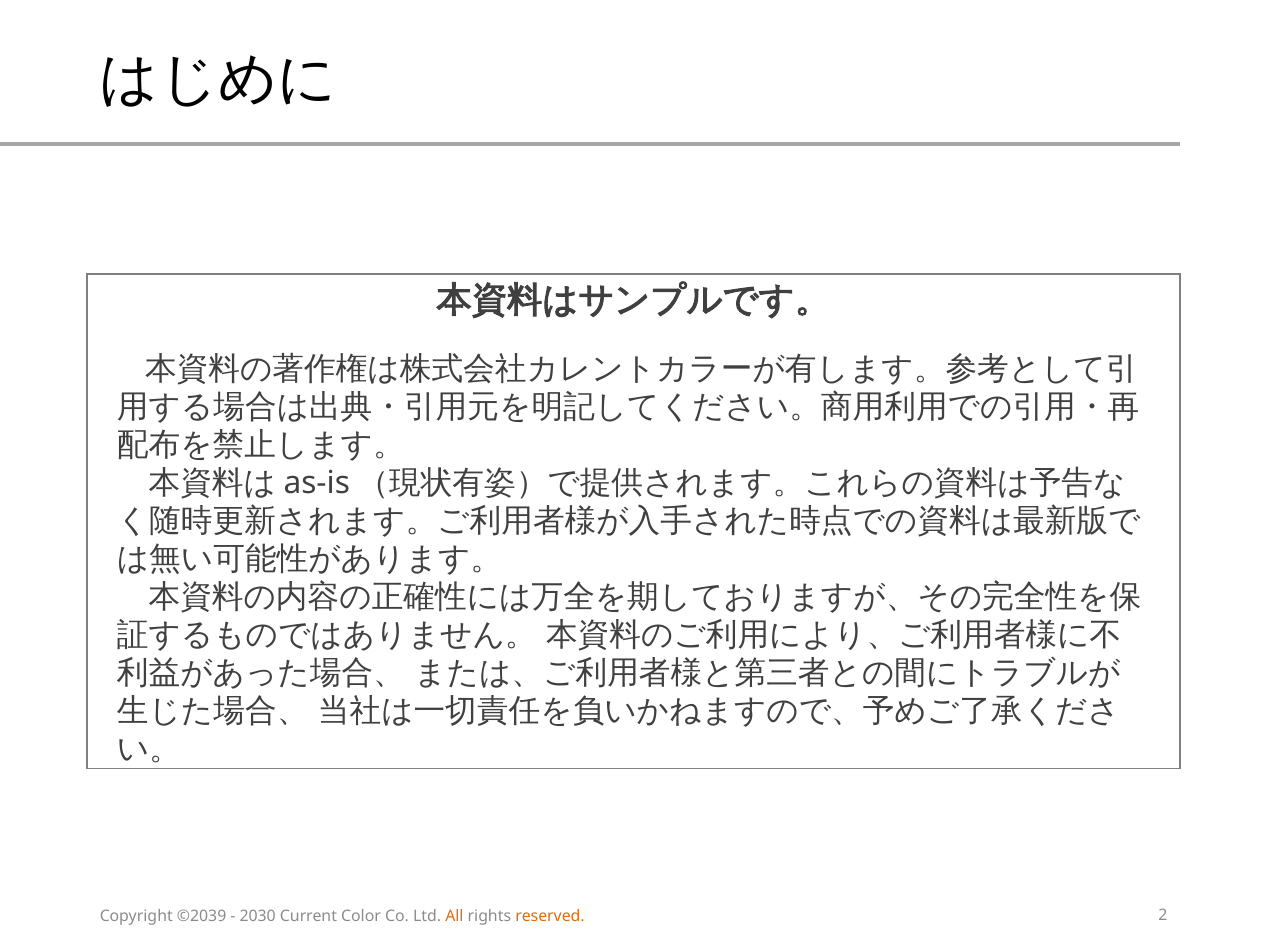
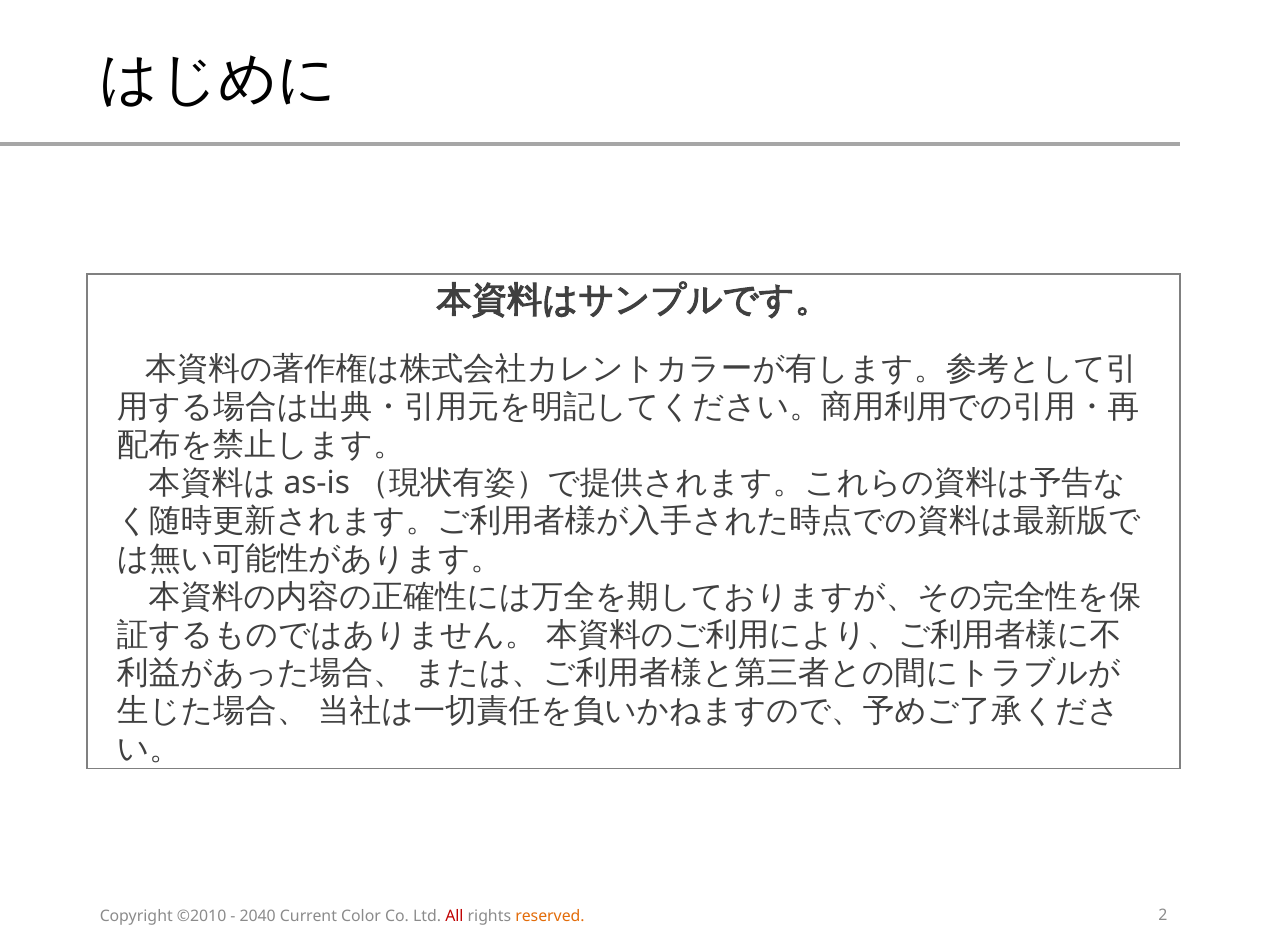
©2039: ©2039 -> ©2010 (202, 917)
2030: 2030 -> 2040 (258, 917)
All colour: orange -> red (454, 917)
